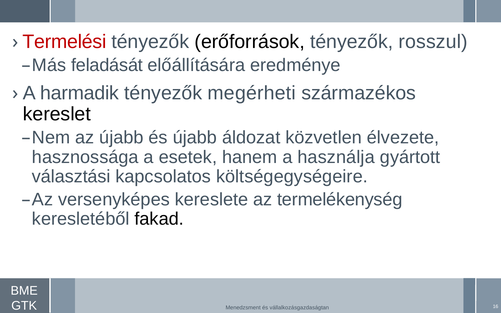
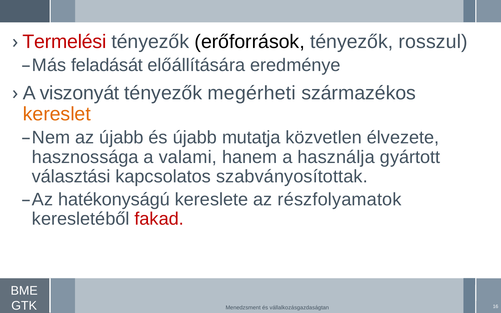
harmadik: harmadik -> viszonyát (80, 93)
kereslet colour: black -> orange (57, 114)
áldozat: áldozat -> mutatja (251, 138)
esetek: esetek -> valami (188, 157)
költségegységeire: költségegységeire -> szabványosítottak (292, 177)
versenyképes: versenyképes -> hatékonyságú (114, 199)
termelékenység: termelékenység -> részfolyamatok (340, 199)
fakad colour: black -> red (159, 219)
